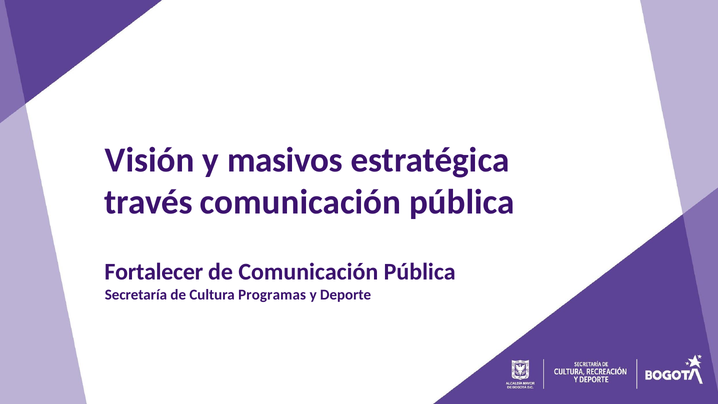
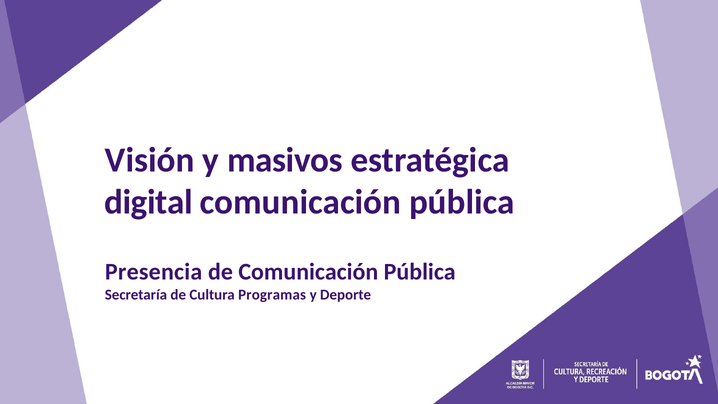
través: través -> digital (149, 202)
Fortalecer: Fortalecer -> Presencia (154, 272)
